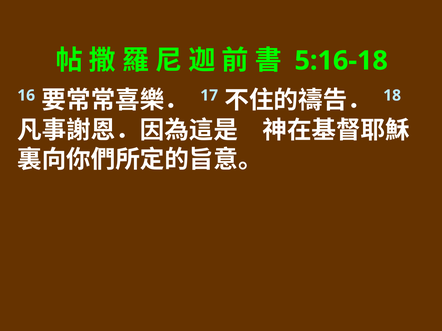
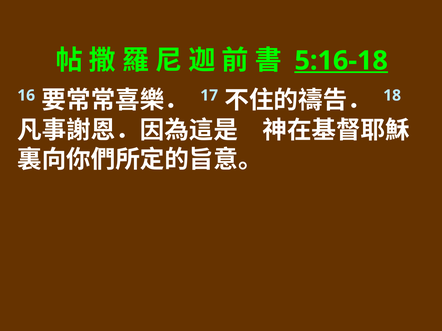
5:16-18 underline: none -> present (341, 61)
